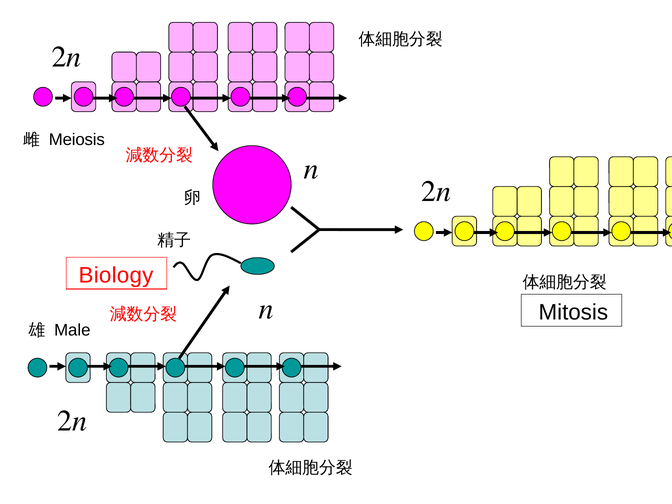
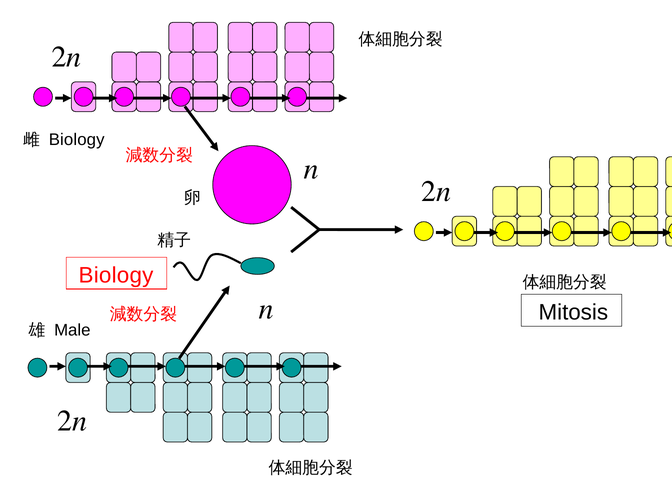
Meiosis: Meiosis -> Biology (77, 139)
